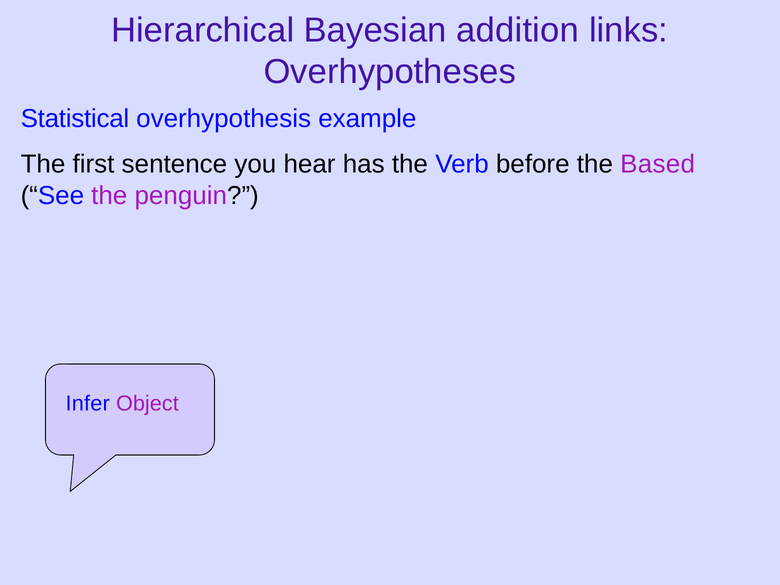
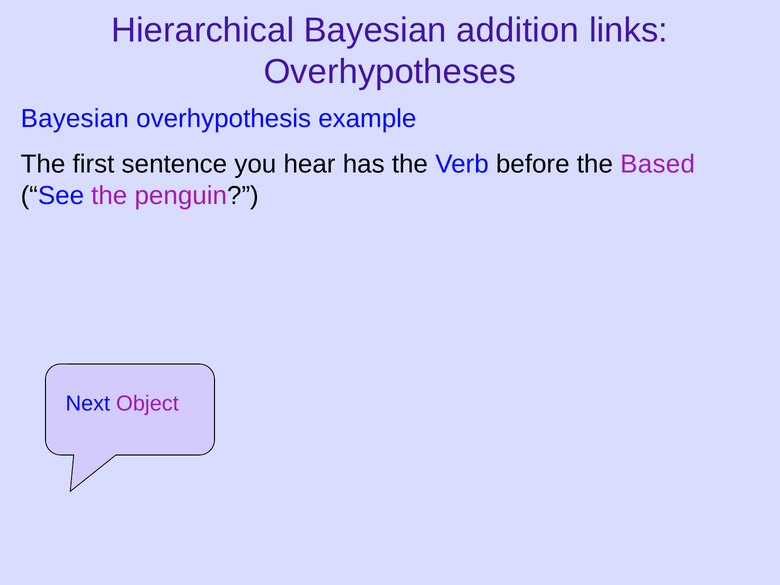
Statistical: Statistical -> Bayesian (75, 119)
Infer: Infer -> Next (88, 403)
